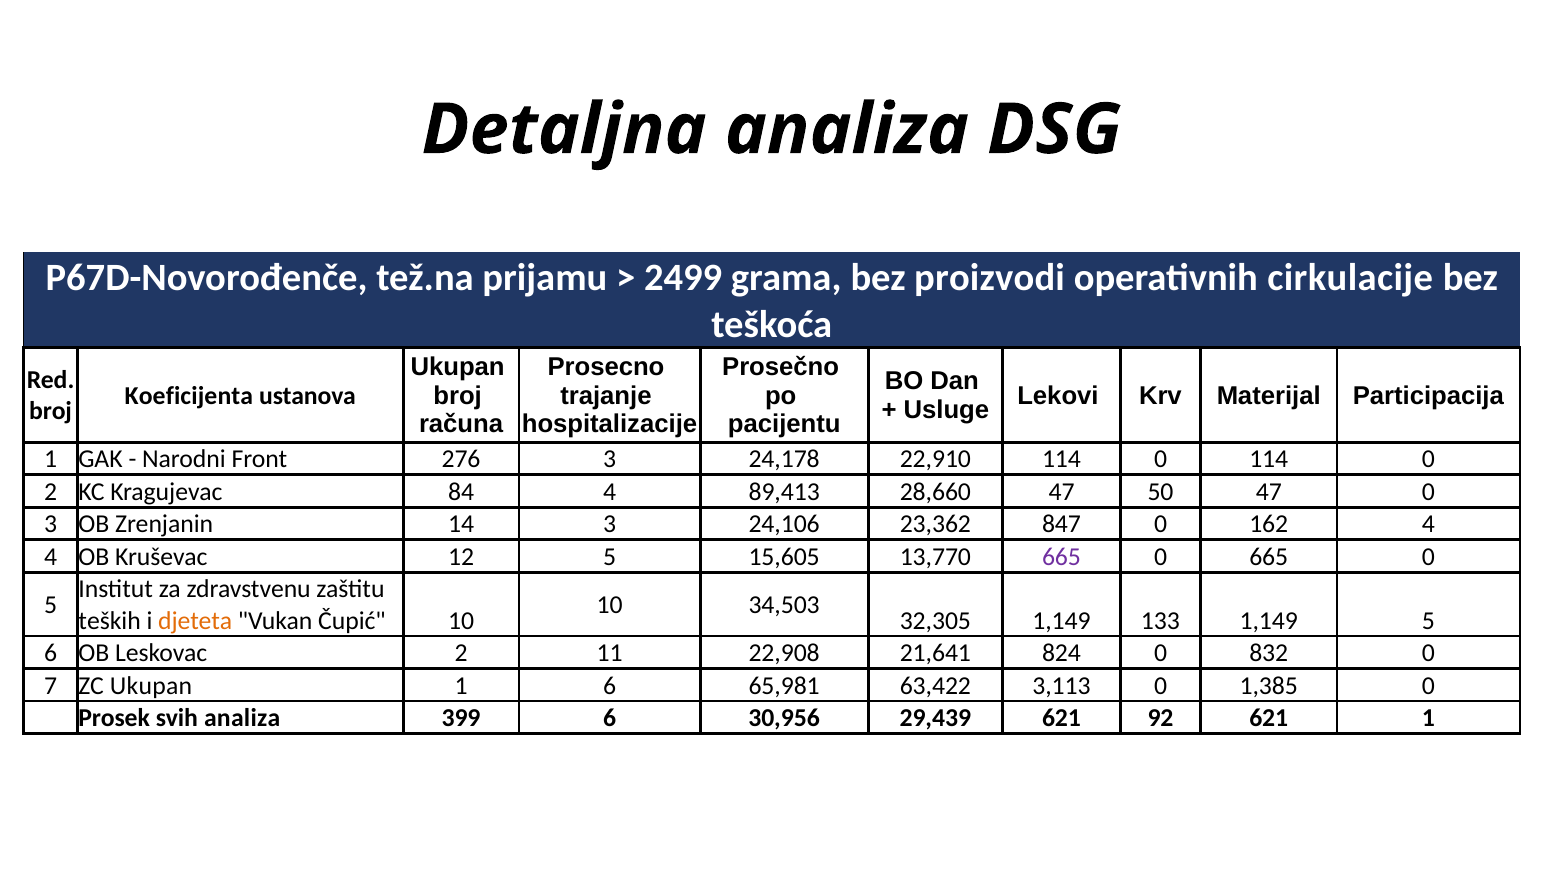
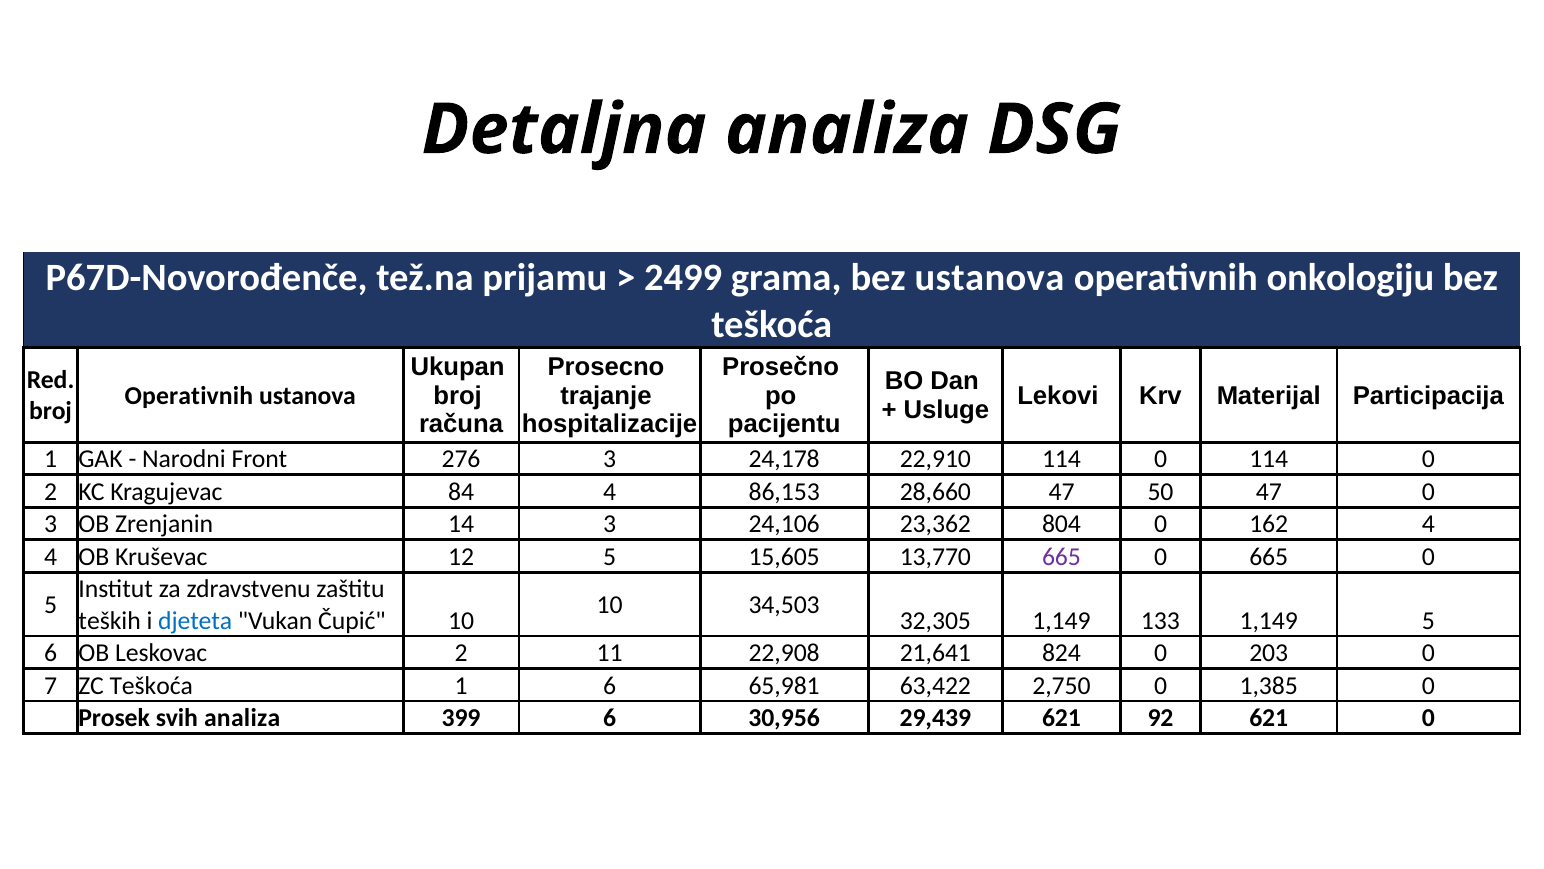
bez proizvodi: proizvodi -> ustanova (989, 277)
cirkulacije: cirkulacije -> onkologiju (1350, 277)
Koeficijenta: Koeficijenta -> Operativnih (189, 395)
89,413: 89,413 -> 86,153 (784, 491)
847: 847 -> 804 (1062, 524)
djeteta colour: orange -> blue (195, 620)
832: 832 -> 203 (1269, 653)
ZC Ukupan: Ukupan -> Teškoća (151, 685)
3,113: 3,113 -> 2,750 (1062, 685)
621 1: 1 -> 0 (1428, 718)
